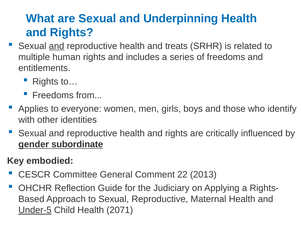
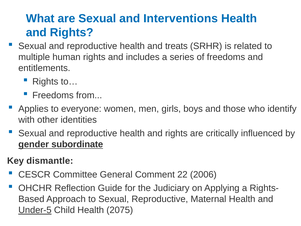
Underpinning: Underpinning -> Interventions (181, 18)
and underline: present -> none (57, 46)
embodied: embodied -> dismantle (50, 161)
2013: 2013 -> 2006 (203, 174)
2071: 2071 -> 2075 (120, 210)
